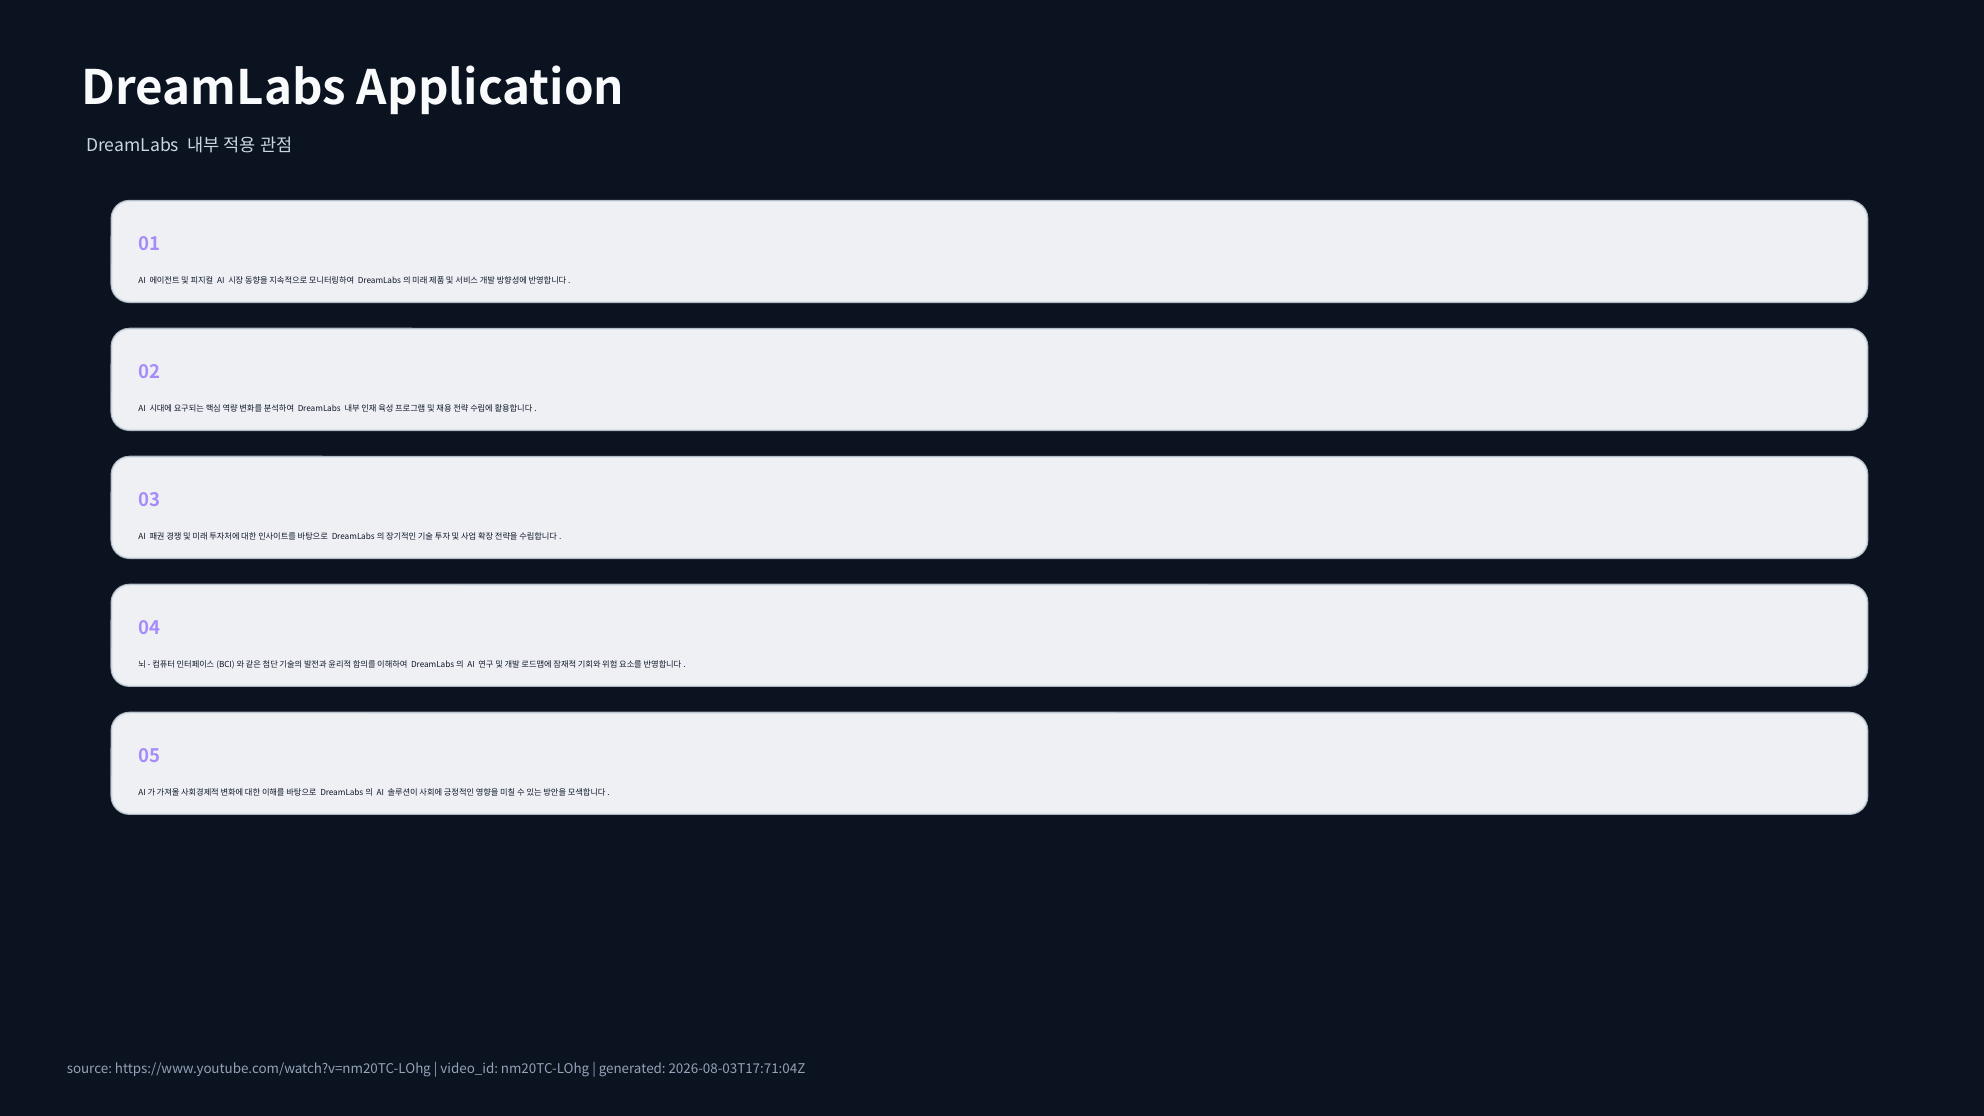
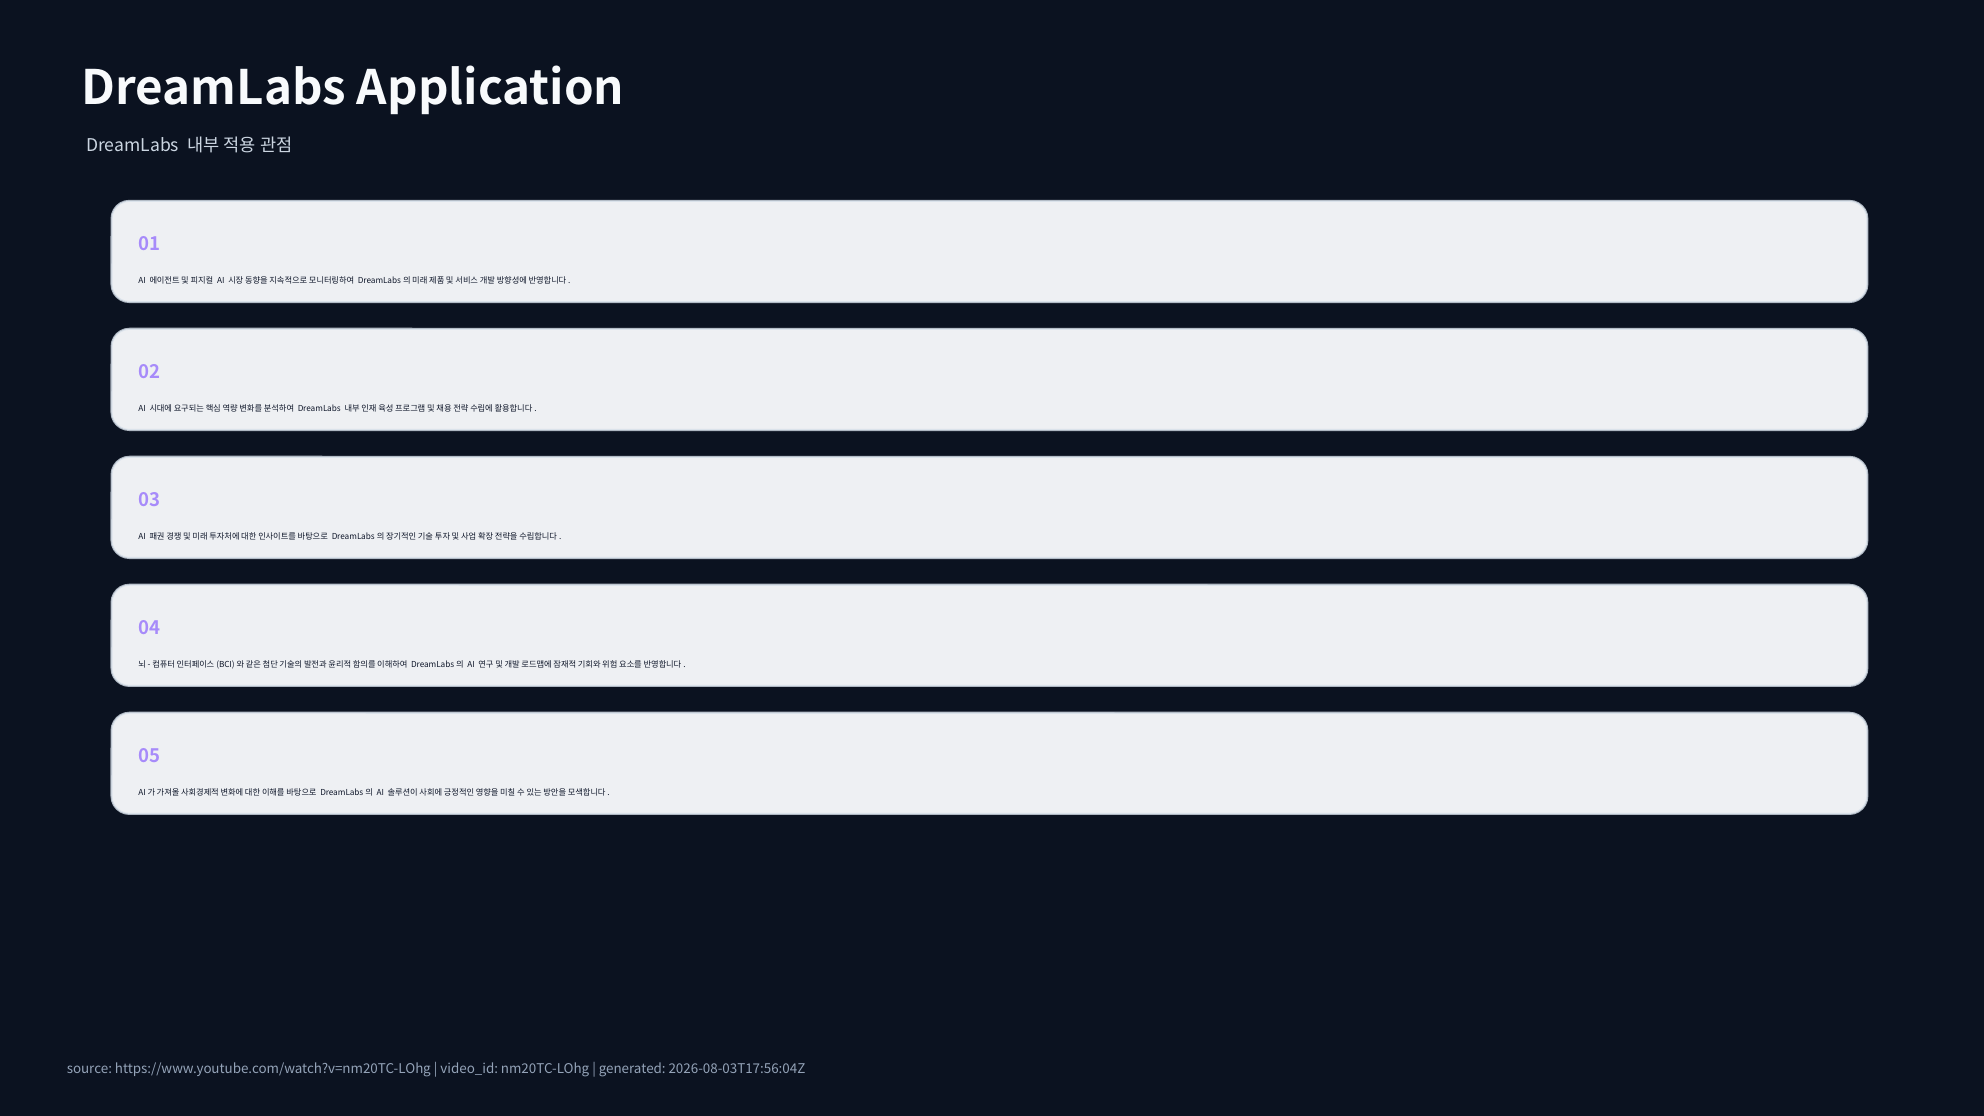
2026-08-03T17:71:04Z: 2026-08-03T17:71:04Z -> 2026-08-03T17:56:04Z (737, 1069)
